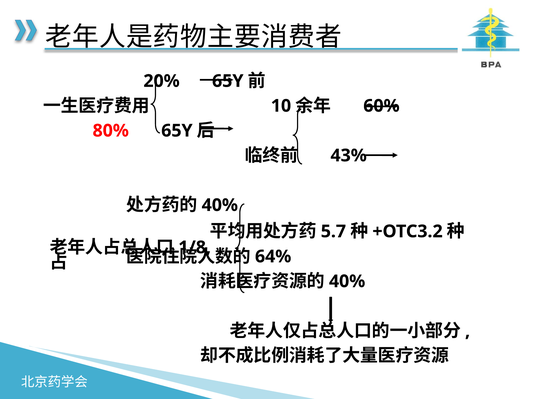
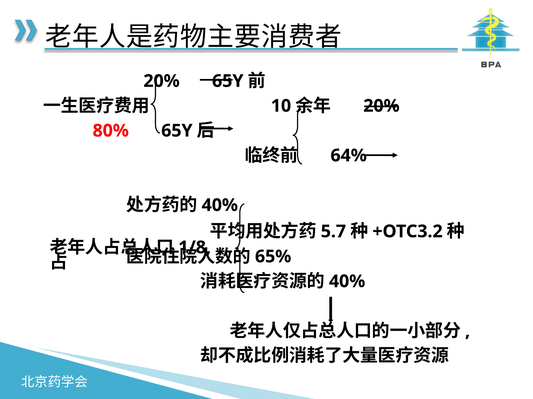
60%: 60% -> 20% (381, 106)
43%: 43% -> 64% (349, 156)
64%: 64% -> 65% (273, 257)
